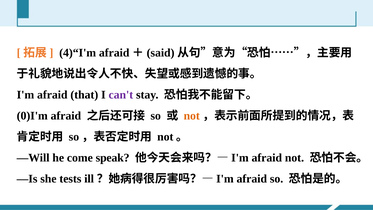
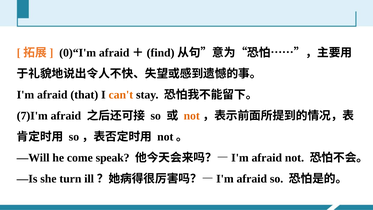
4)“I'm: 4)“I'm -> 0)“I'm (78, 53)
said: said -> find (161, 53)
can't colour: purple -> orange (121, 95)
0)I'm: 0)I'm -> 7)I'm (32, 116)
tests: tests -> turn (70, 179)
